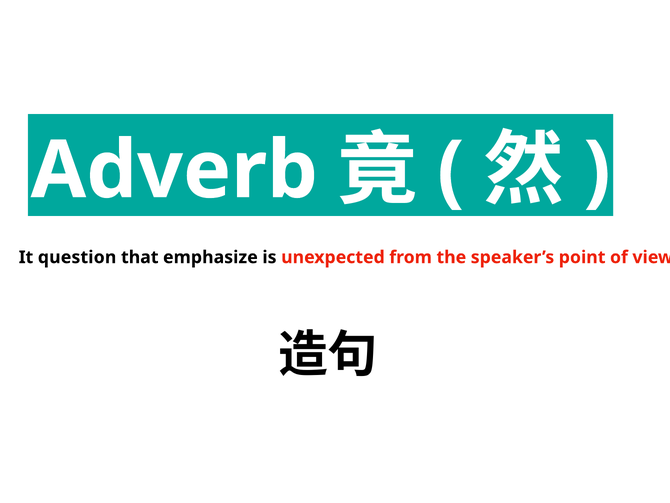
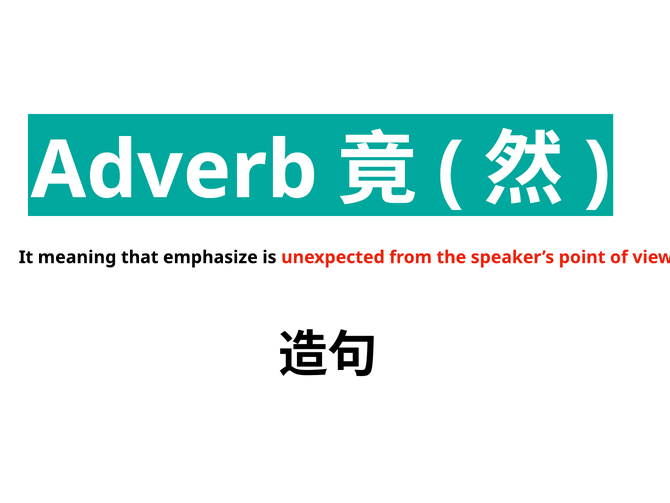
question: question -> meaning (77, 257)
